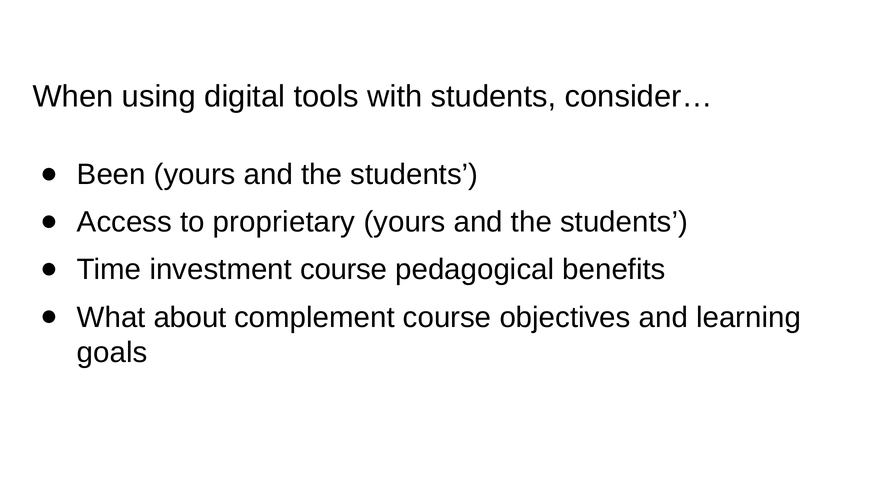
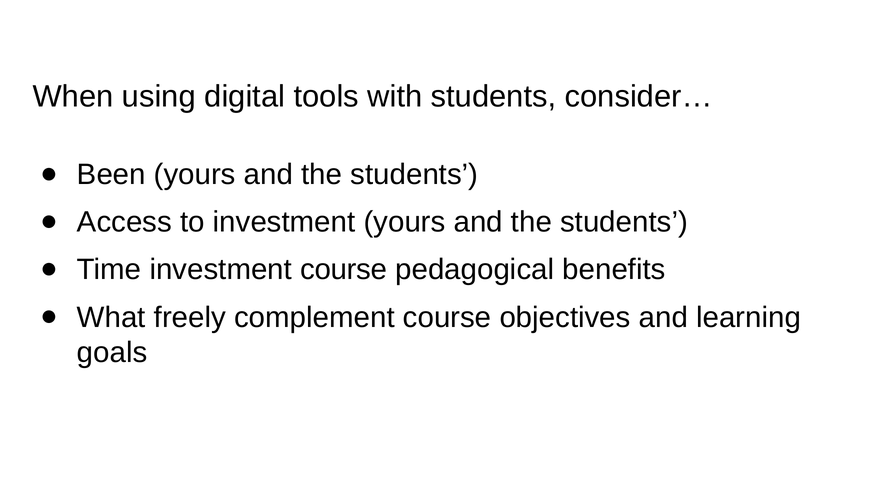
to proprietary: proprietary -> investment (284, 222)
about: about -> freely (190, 317)
